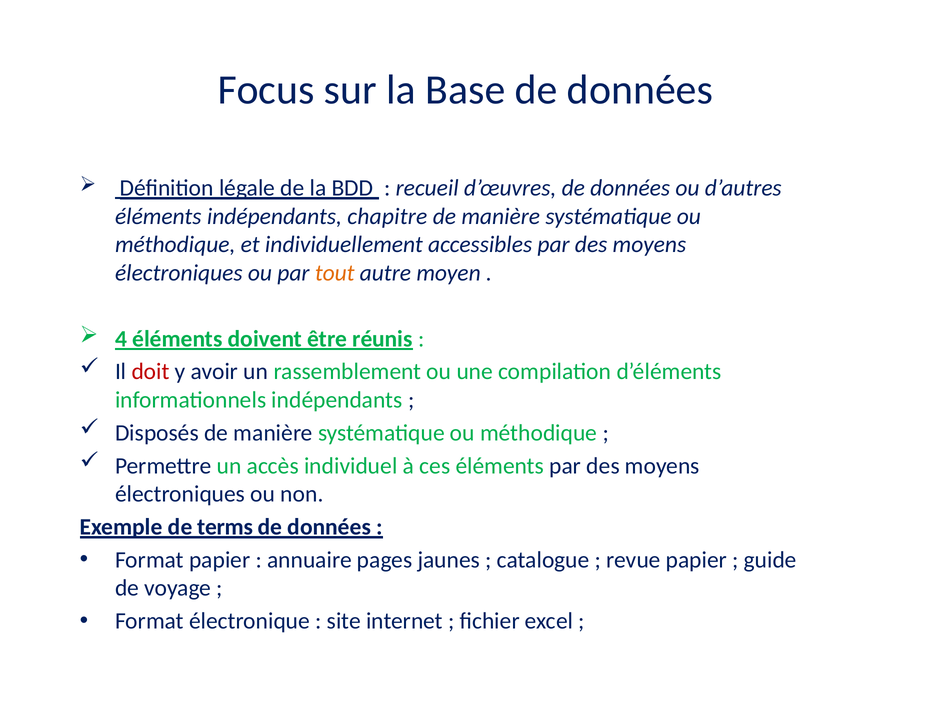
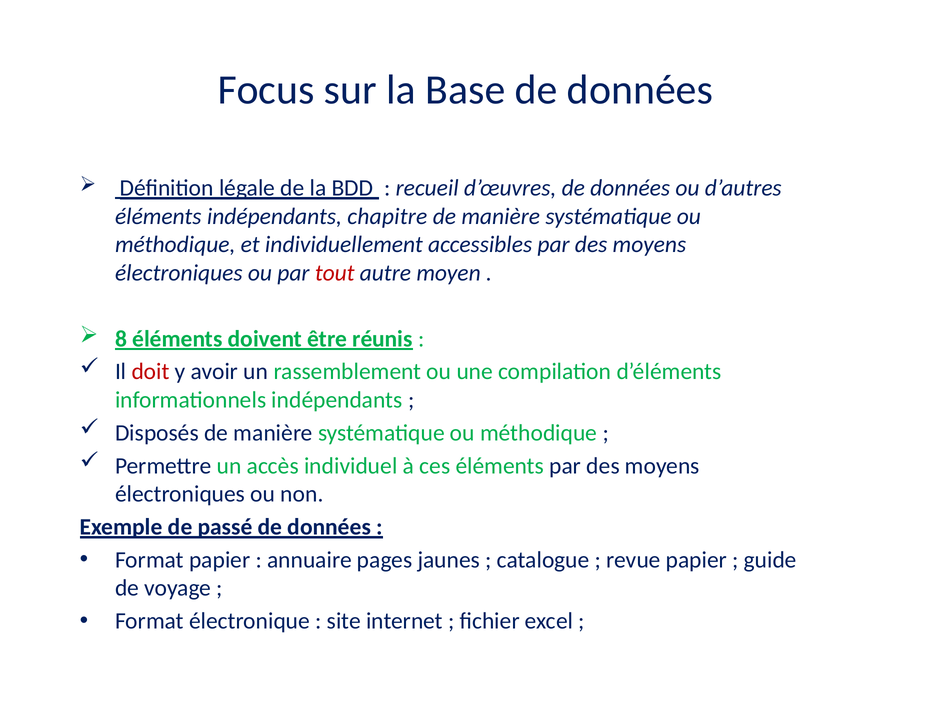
tout colour: orange -> red (335, 273)
4: 4 -> 8 (121, 339)
terms: terms -> passé (225, 527)
